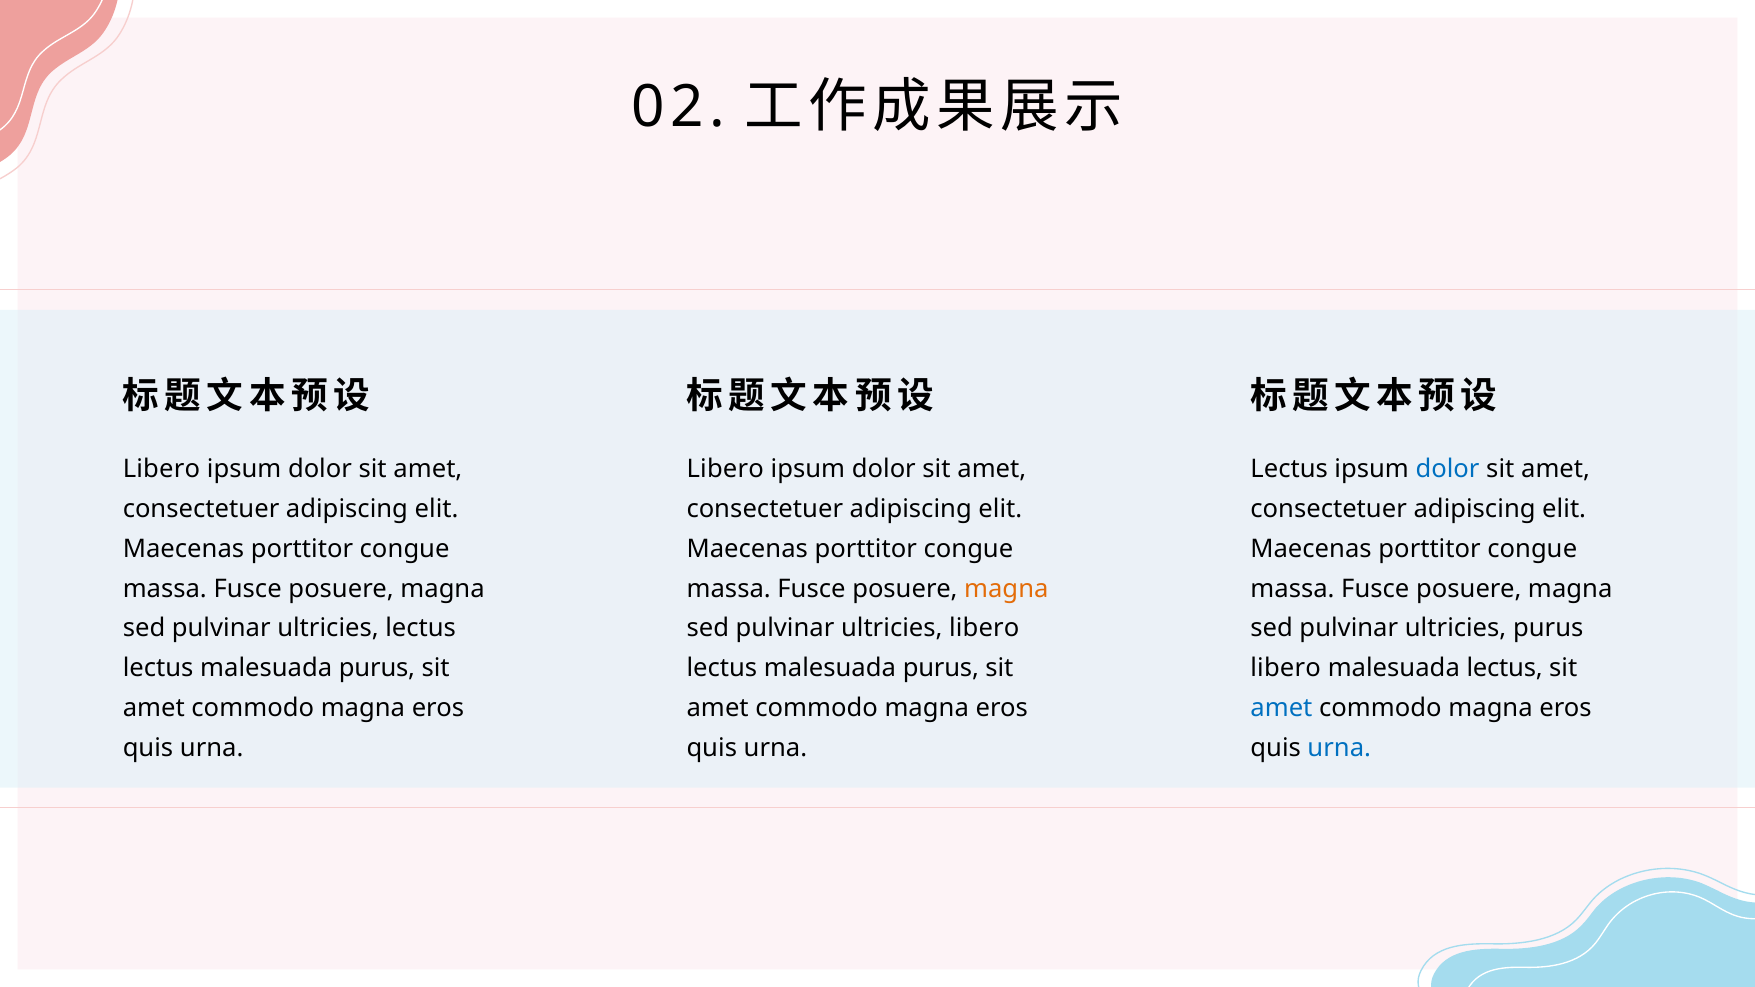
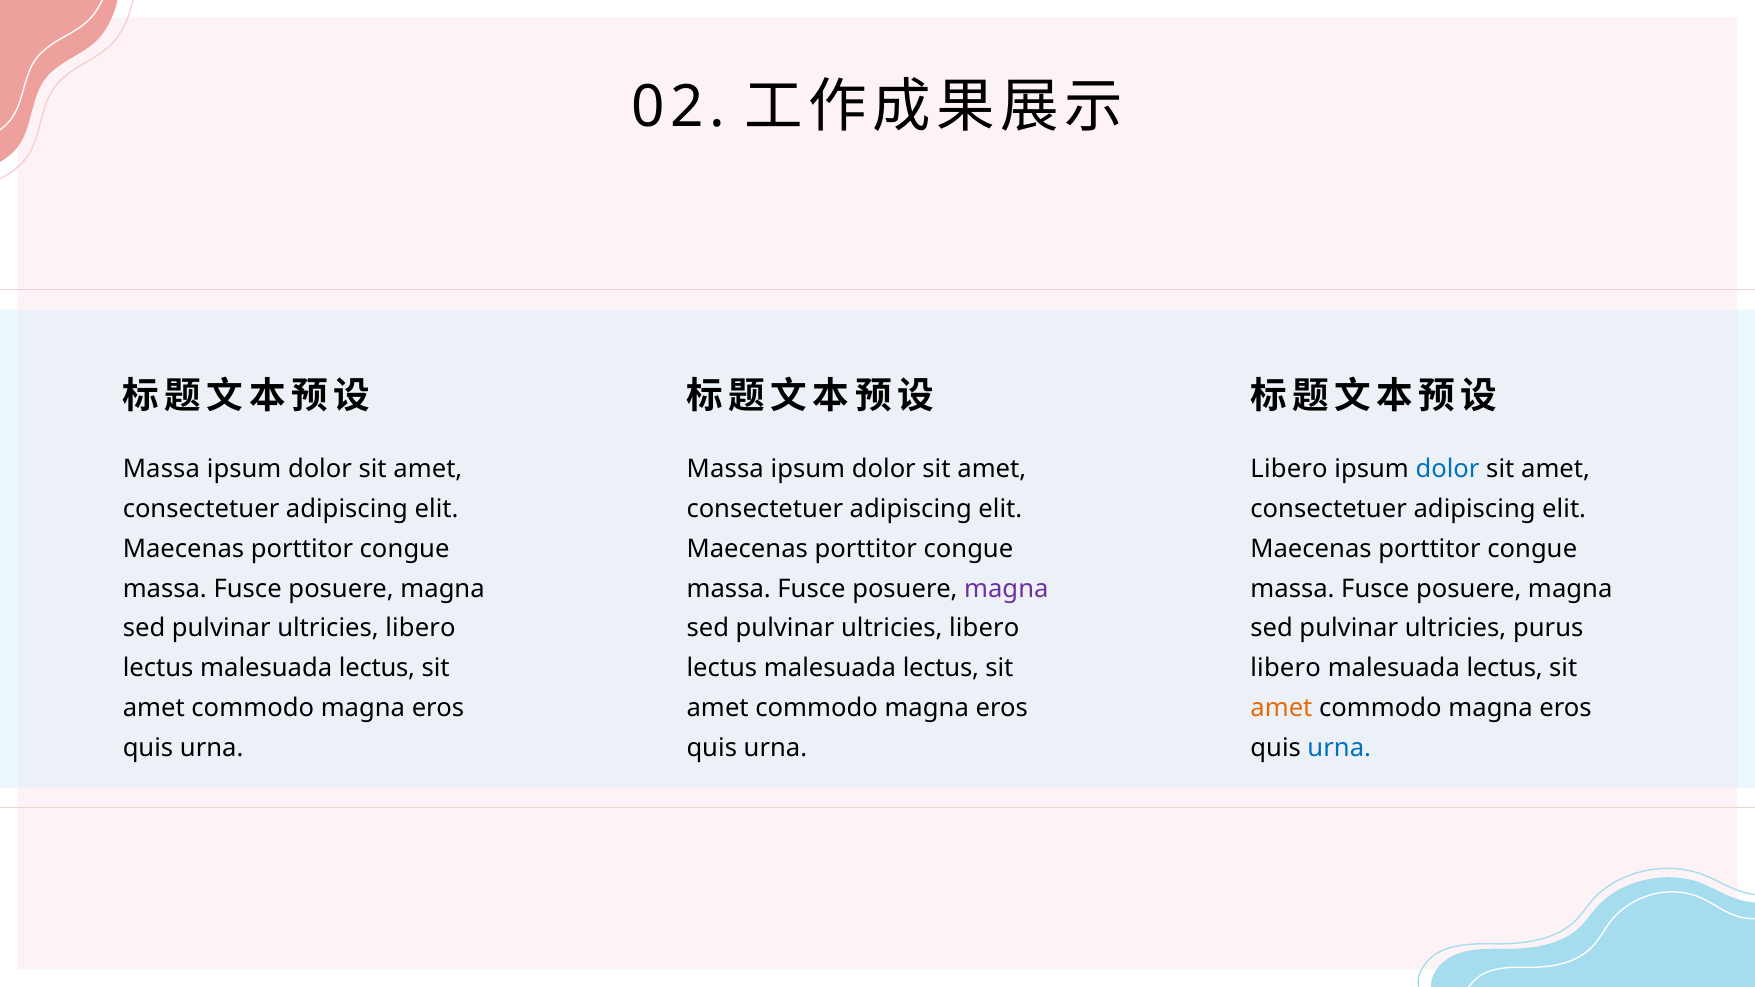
Libero: Libero -> Massa (161, 469)
Libero: Libero -> Massa (725, 469)
Lectus: Lectus -> Libero (1289, 469)
magna colour: orange -> purple (1006, 589)
lectus: lectus -> libero (421, 629)
purus: purus -> lectus (377, 668)
purus: purus -> lectus (941, 668)
amet colour: blue -> orange (1281, 708)
